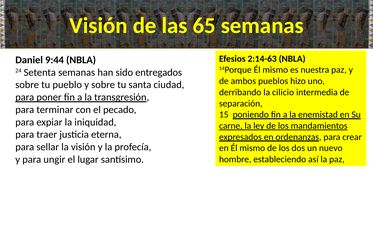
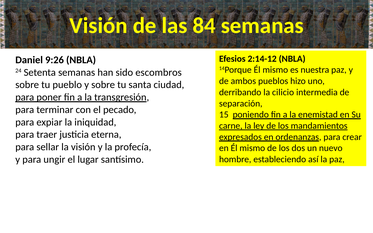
65: 65 -> 84 (204, 26)
2:14-63: 2:14-63 -> 2:14-12 (262, 59)
9:44: 9:44 -> 9:26 (55, 60)
entregados: entregados -> escombros (159, 72)
